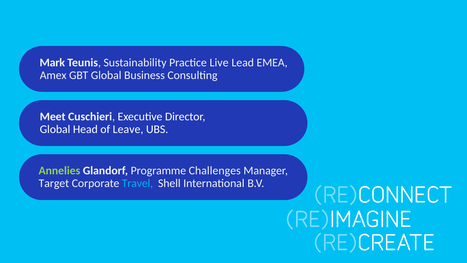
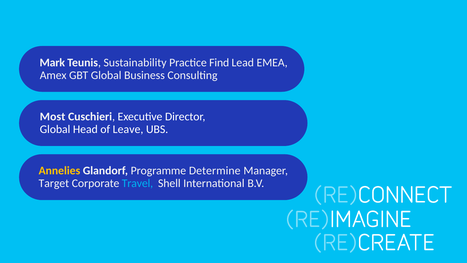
Live: Live -> Find (219, 63)
Meet: Meet -> Most (53, 117)
Annelies colour: light green -> yellow (59, 171)
Challenges: Challenges -> Determine (215, 171)
